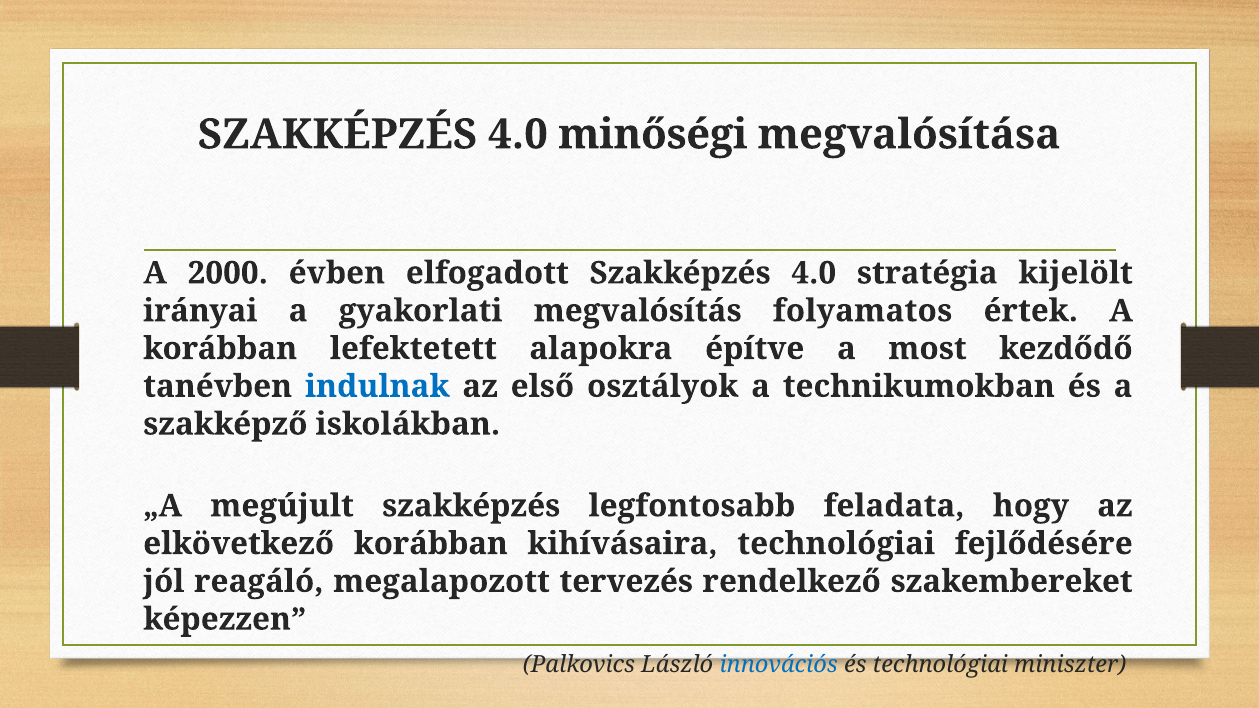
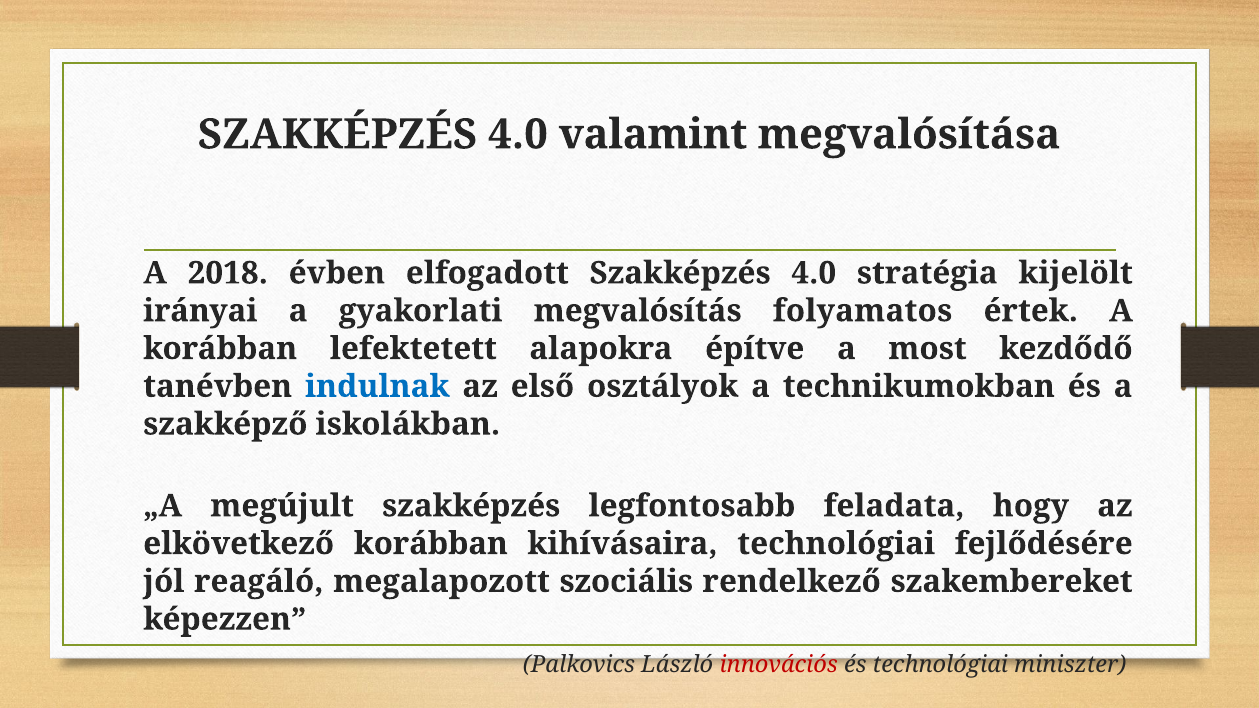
minőségi: minőségi -> valamint (653, 135)
2000: 2000 -> 2018 (228, 273)
tervezés: tervezés -> szociális (626, 582)
innovációs colour: blue -> red (779, 664)
